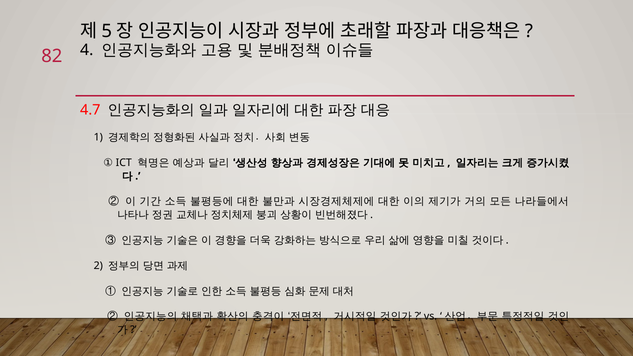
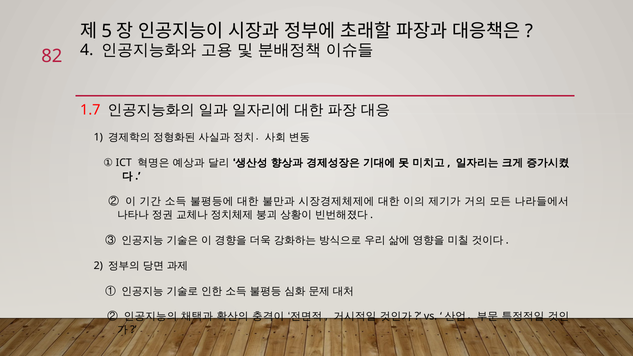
4.7: 4.7 -> 1.7 (90, 110)
